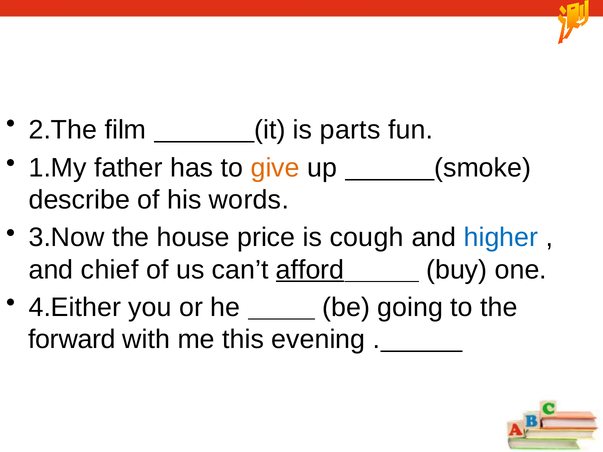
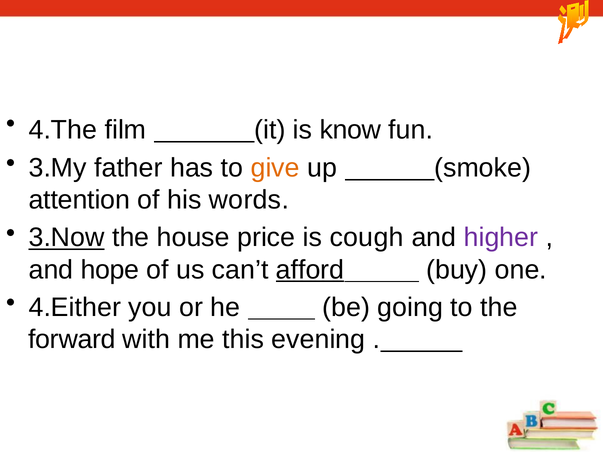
2.The: 2.The -> 4.The (63, 130)
parts: parts -> know (350, 130)
1.My: 1.My -> 3.My (58, 168)
describe: describe -> attention (79, 200)
3.Now underline: none -> present (67, 238)
higher colour: blue -> purple (501, 238)
chief: chief -> hope (110, 270)
